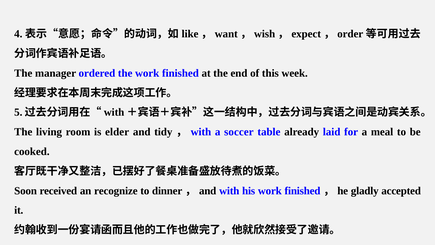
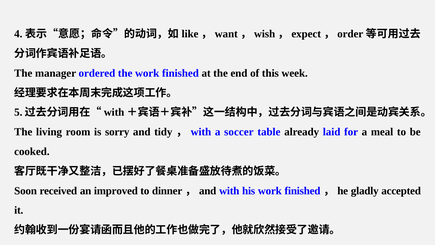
elder: elder -> sorry (117, 132)
recognize: recognize -> improved (116, 191)
